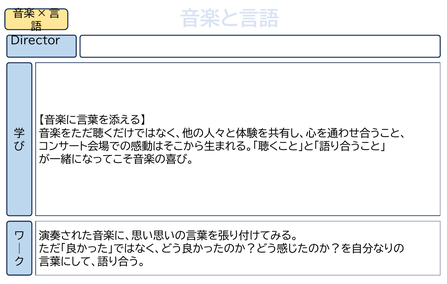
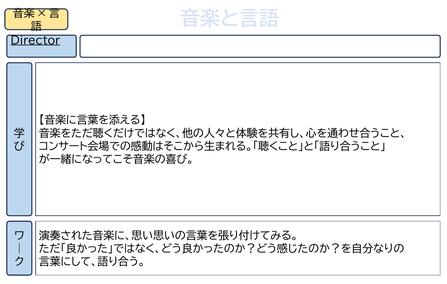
Director underline: none -> present (35, 40)
